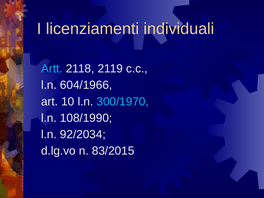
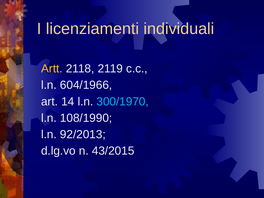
Artt colour: light blue -> yellow (52, 69)
10: 10 -> 14 (68, 102)
92/2034: 92/2034 -> 92/2013 (83, 134)
83/2015: 83/2015 -> 43/2015 (113, 151)
